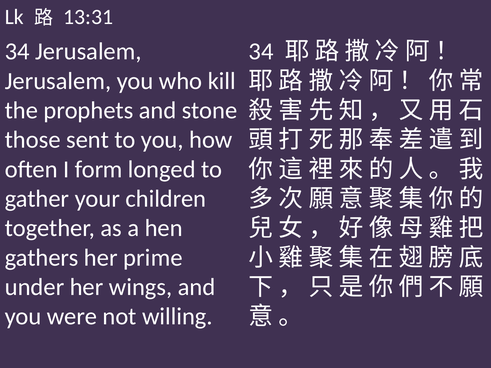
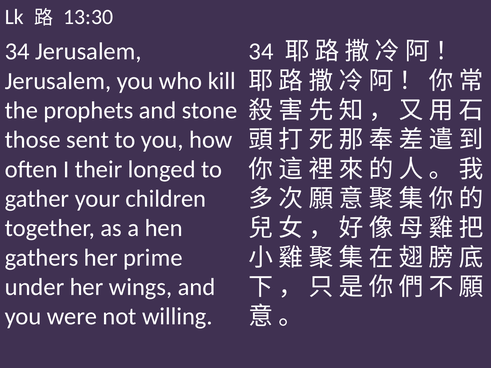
13:31: 13:31 -> 13:30 (88, 17)
form: form -> their (99, 169)
